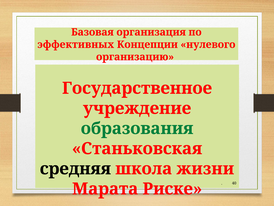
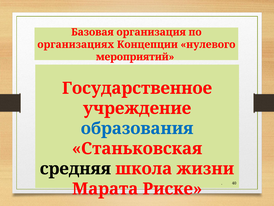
эффективных: эффективных -> организациях (76, 44)
организацию: организацию -> мероприятий (135, 57)
образования colour: green -> blue (137, 128)
